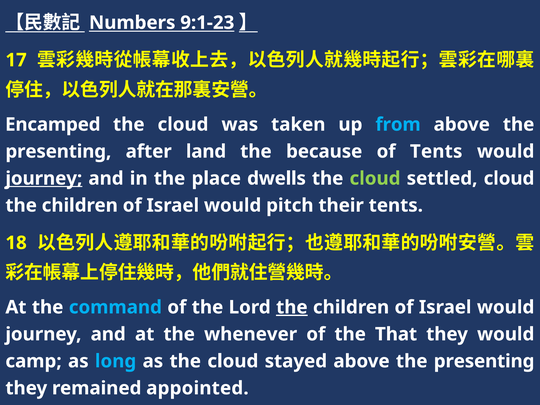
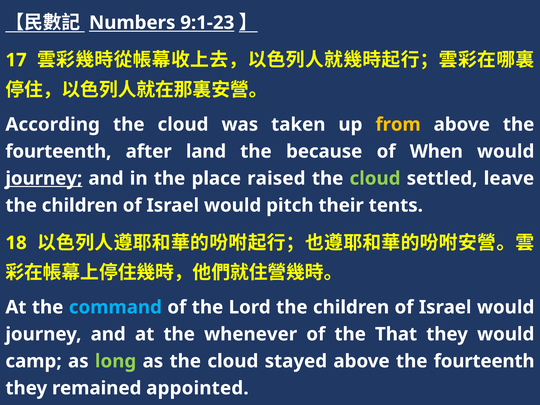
Encamped: Encamped -> According (53, 124)
from colour: light blue -> yellow (398, 124)
presenting: presenting -> fourteenth (58, 151)
of Tents: Tents -> When (436, 151)
dwells: dwells -> raised (276, 178)
settled cloud: cloud -> leave (509, 178)
the underline: present -> none (292, 307)
long colour: light blue -> light green (116, 361)
stayed above the presenting: presenting -> fourteenth (484, 361)
